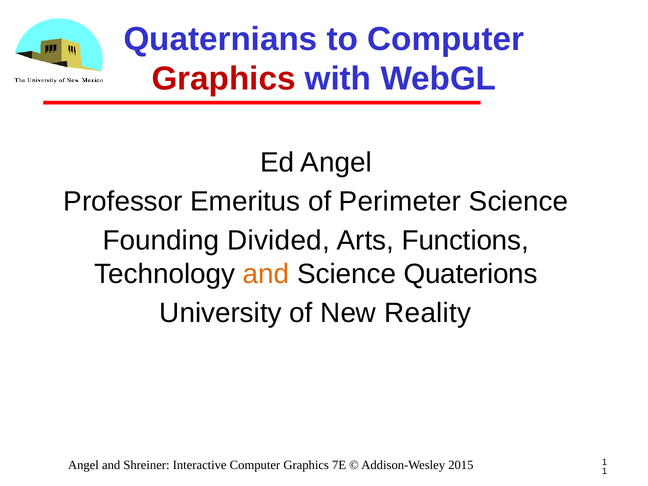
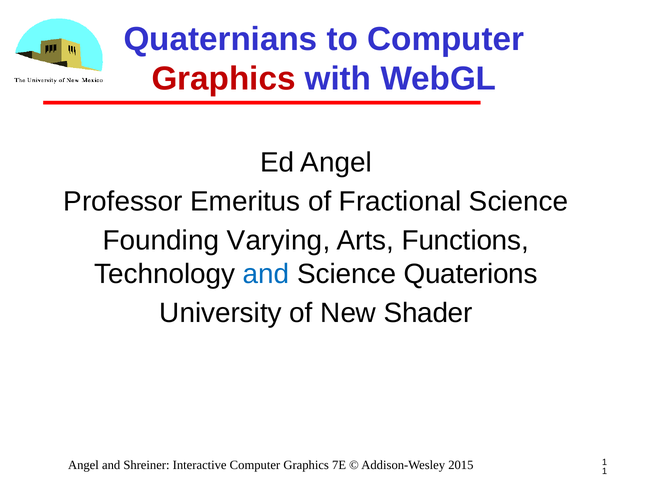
Perimeter: Perimeter -> Fractional (400, 201)
Divided: Divided -> Varying (279, 241)
and colour: orange -> blue (266, 274)
Reality: Reality -> Shader (428, 313)
